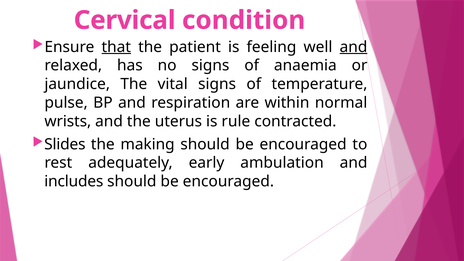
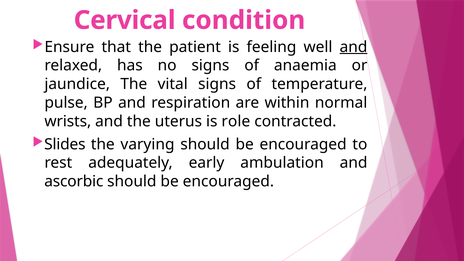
that underline: present -> none (116, 47)
rule: rule -> role (236, 121)
making: making -> varying (148, 144)
includes: includes -> ascorbic (74, 181)
